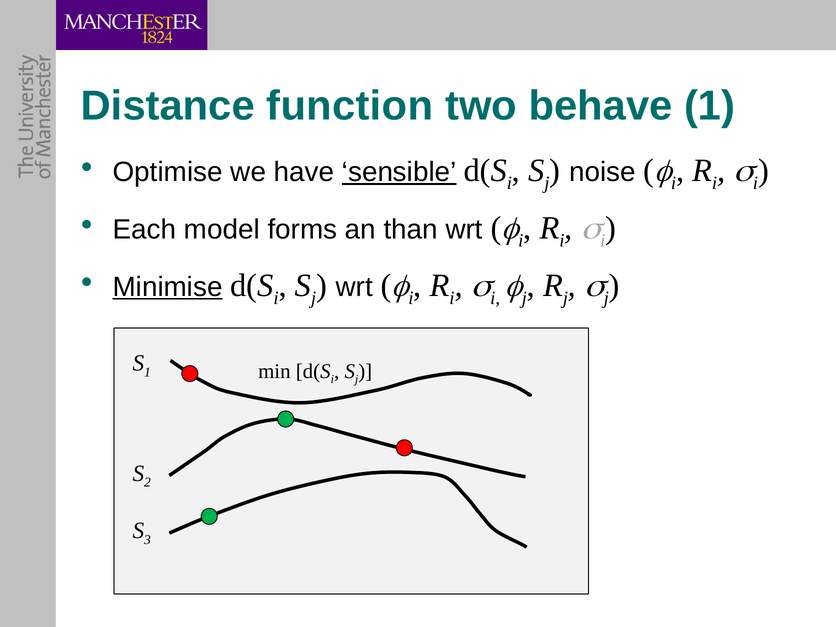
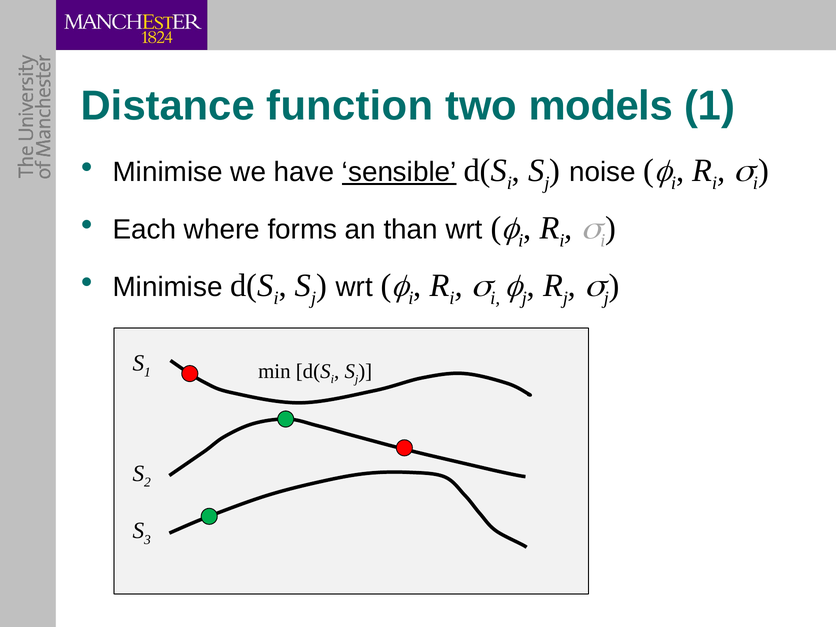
behave: behave -> models (601, 106)
Optimise: Optimise -> Minimise (168, 172)
model: model -> where (222, 229)
Minimise underline: present -> none (168, 287)
